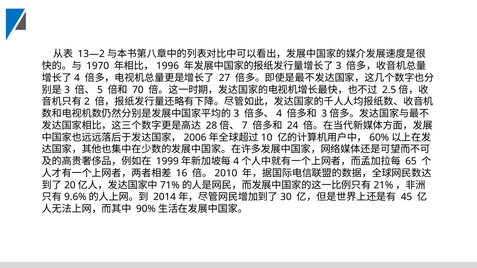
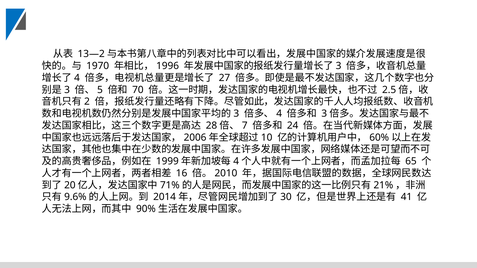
45: 45 -> 41 (406, 197)
